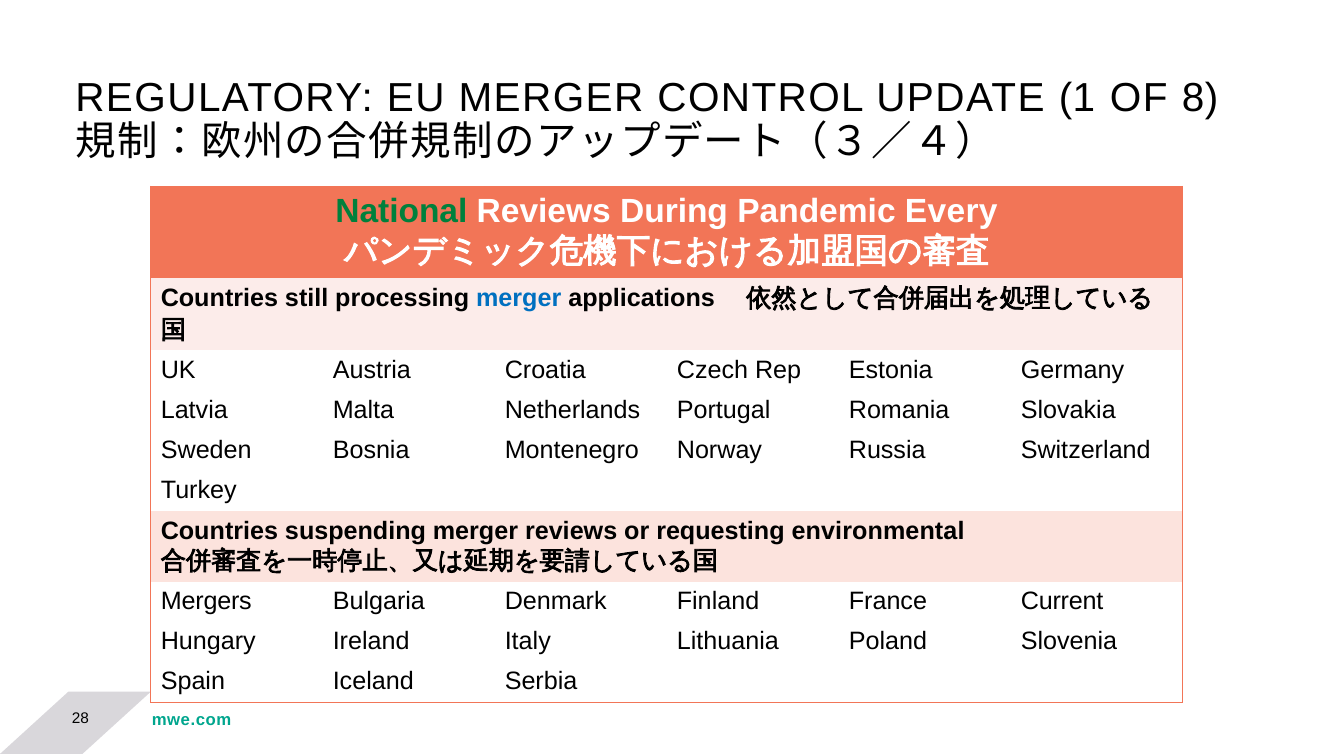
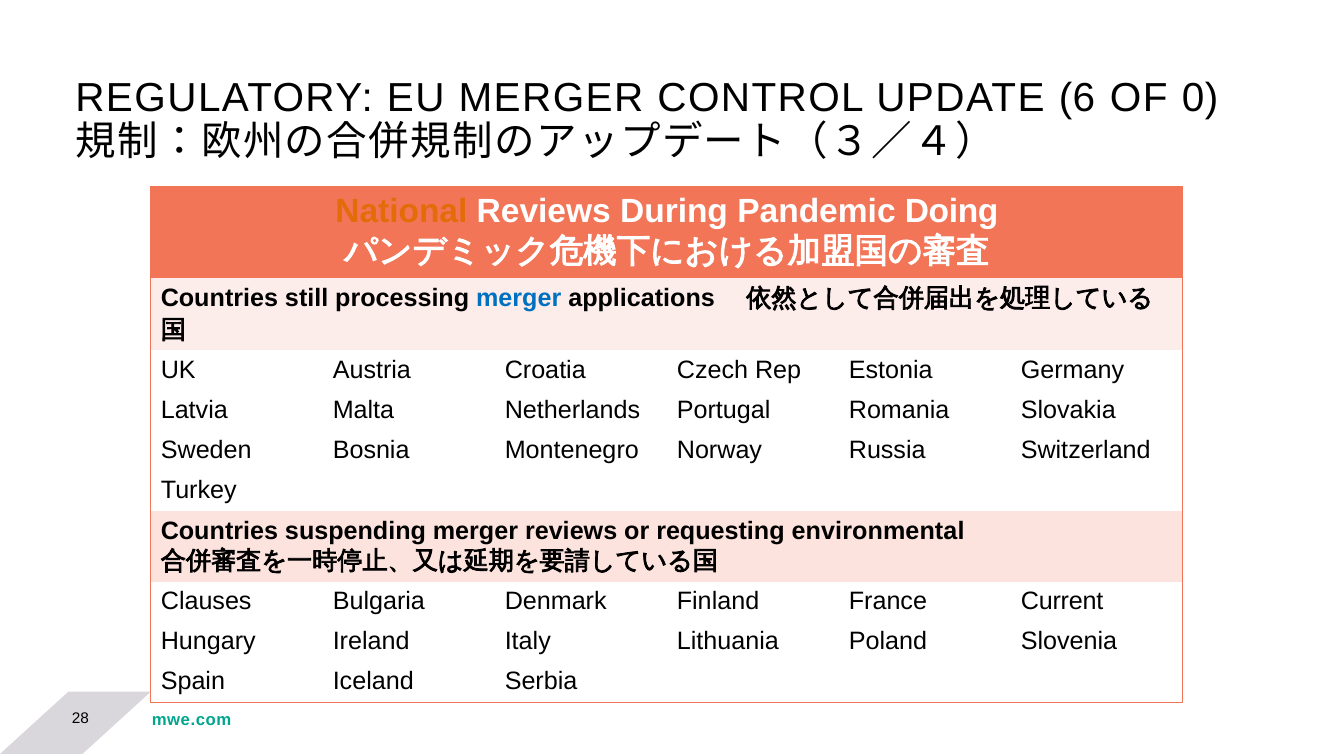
1: 1 -> 6 (1077, 98)
8: 8 -> 0 (1200, 98)
National colour: green -> orange (401, 211)
Every: Every -> Doing (952, 211)
Mergers: Mergers -> Clauses (206, 601)
